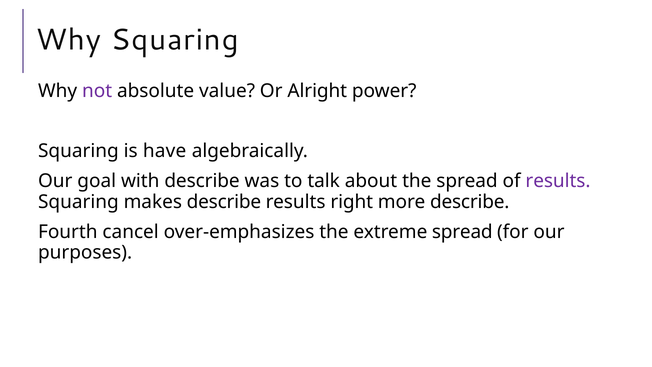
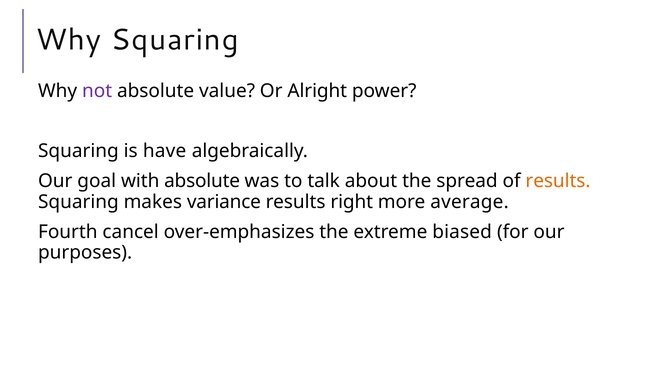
with describe: describe -> absolute (202, 181)
results colour: purple -> orange (558, 181)
makes describe: describe -> variance (224, 202)
more describe: describe -> average (470, 202)
extreme spread: spread -> biased (462, 232)
